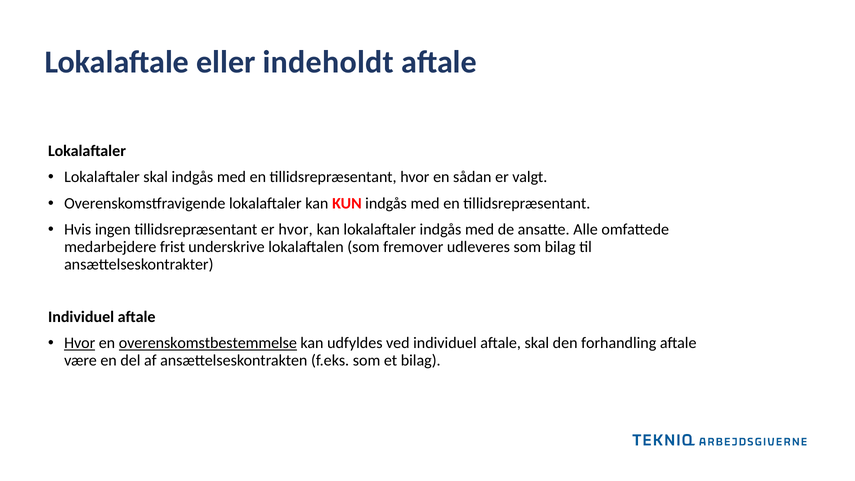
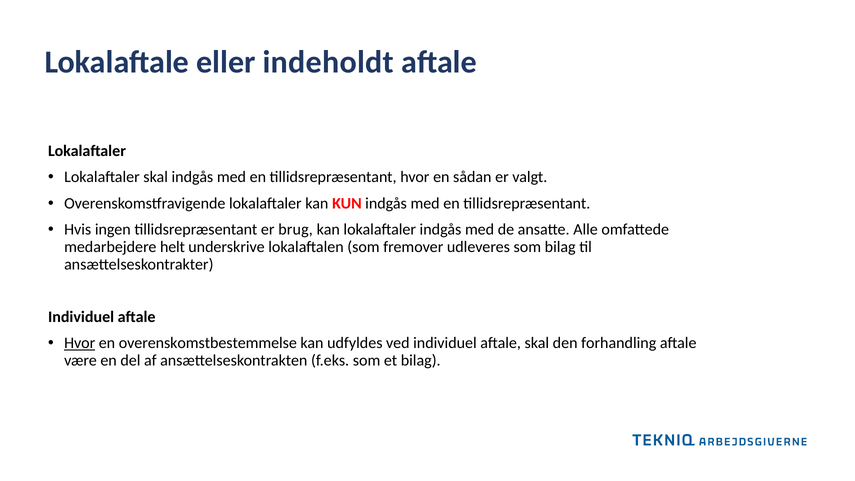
er hvor: hvor -> brug (296, 230)
frist: frist -> helt (172, 247)
overenskomstbestemmelse underline: present -> none (208, 343)
